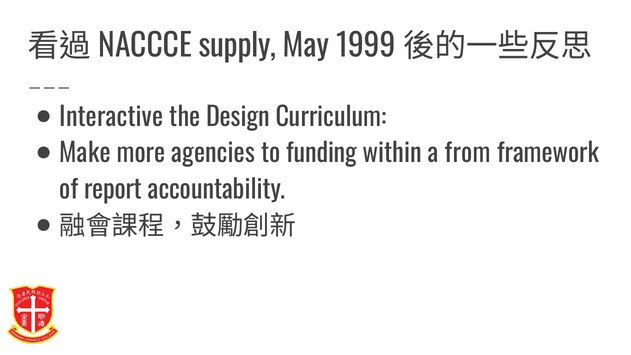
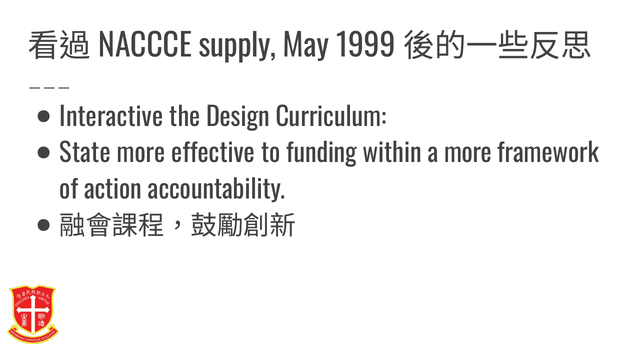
Make: Make -> State (85, 154)
agencies: agencies -> effective (213, 154)
a from: from -> more (468, 154)
report: report -> action (113, 190)
